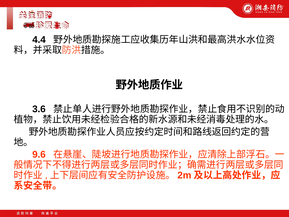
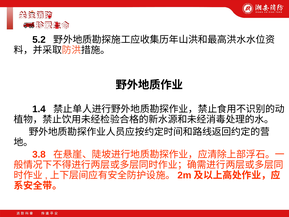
4.4: 4.4 -> 5.2 (39, 40)
3.6: 3.6 -> 1.4 (39, 109)
9.6: 9.6 -> 3.8 (39, 154)
